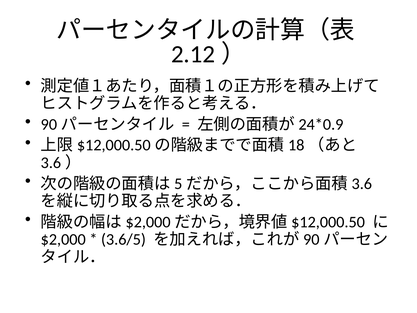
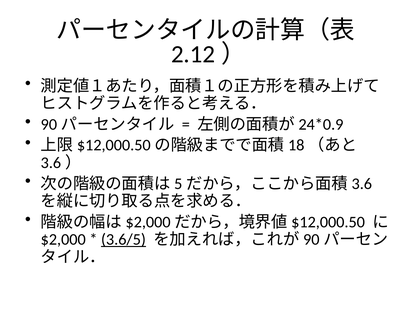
3.6/5 underline: none -> present (123, 239)
